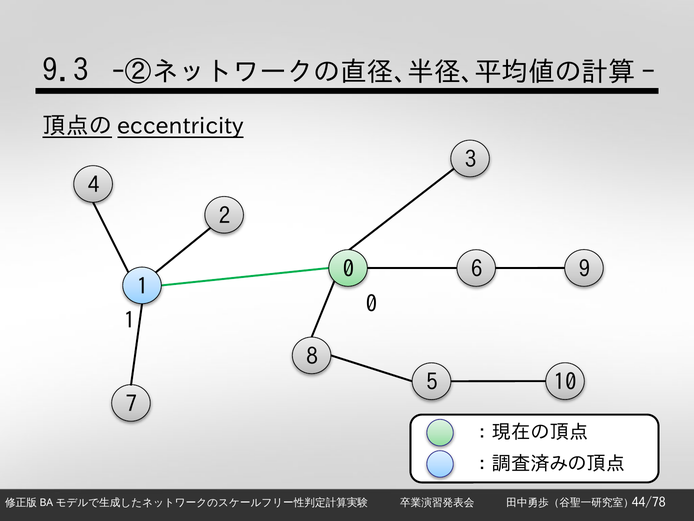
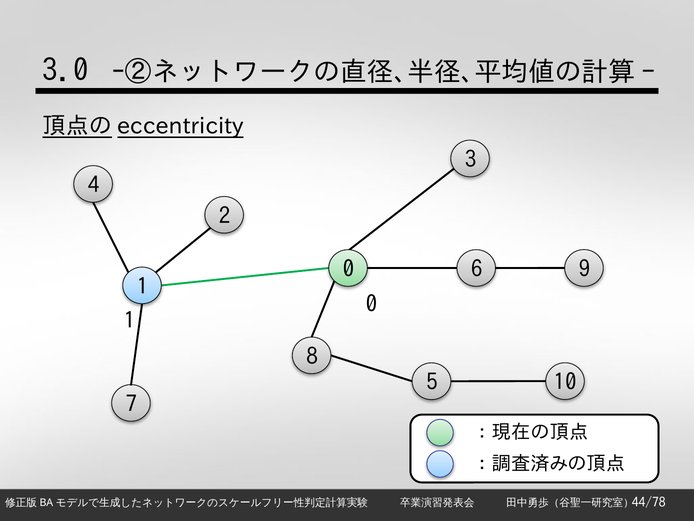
9.3: 9.3 -> 3.0 (65, 71)
